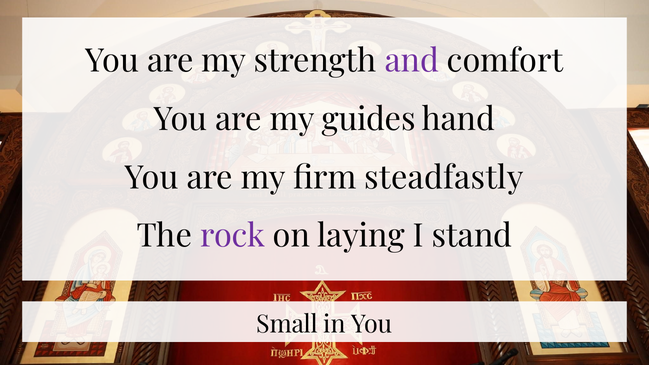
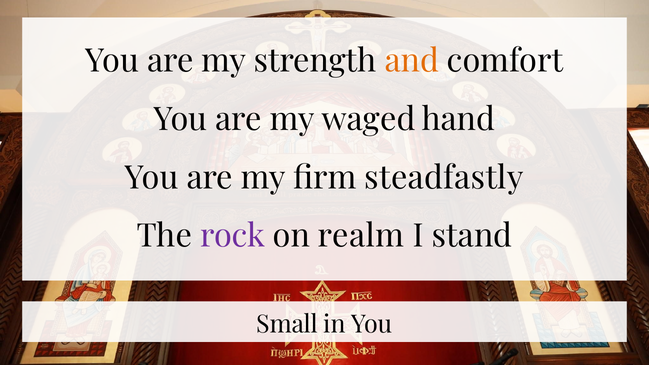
and colour: purple -> orange (412, 61)
guides: guides -> waged (369, 119)
laying: laying -> realm (361, 236)
